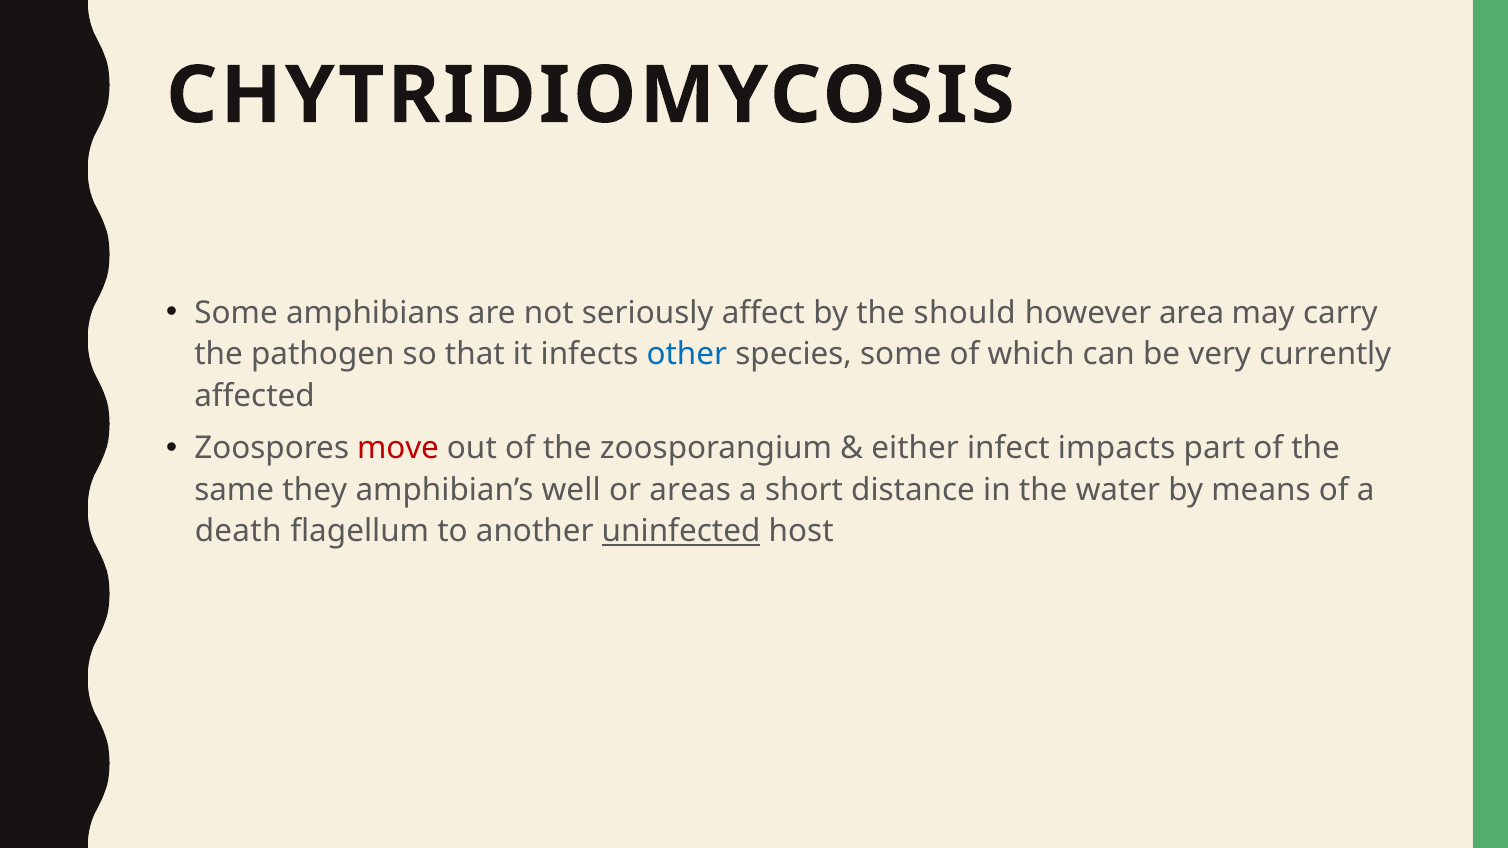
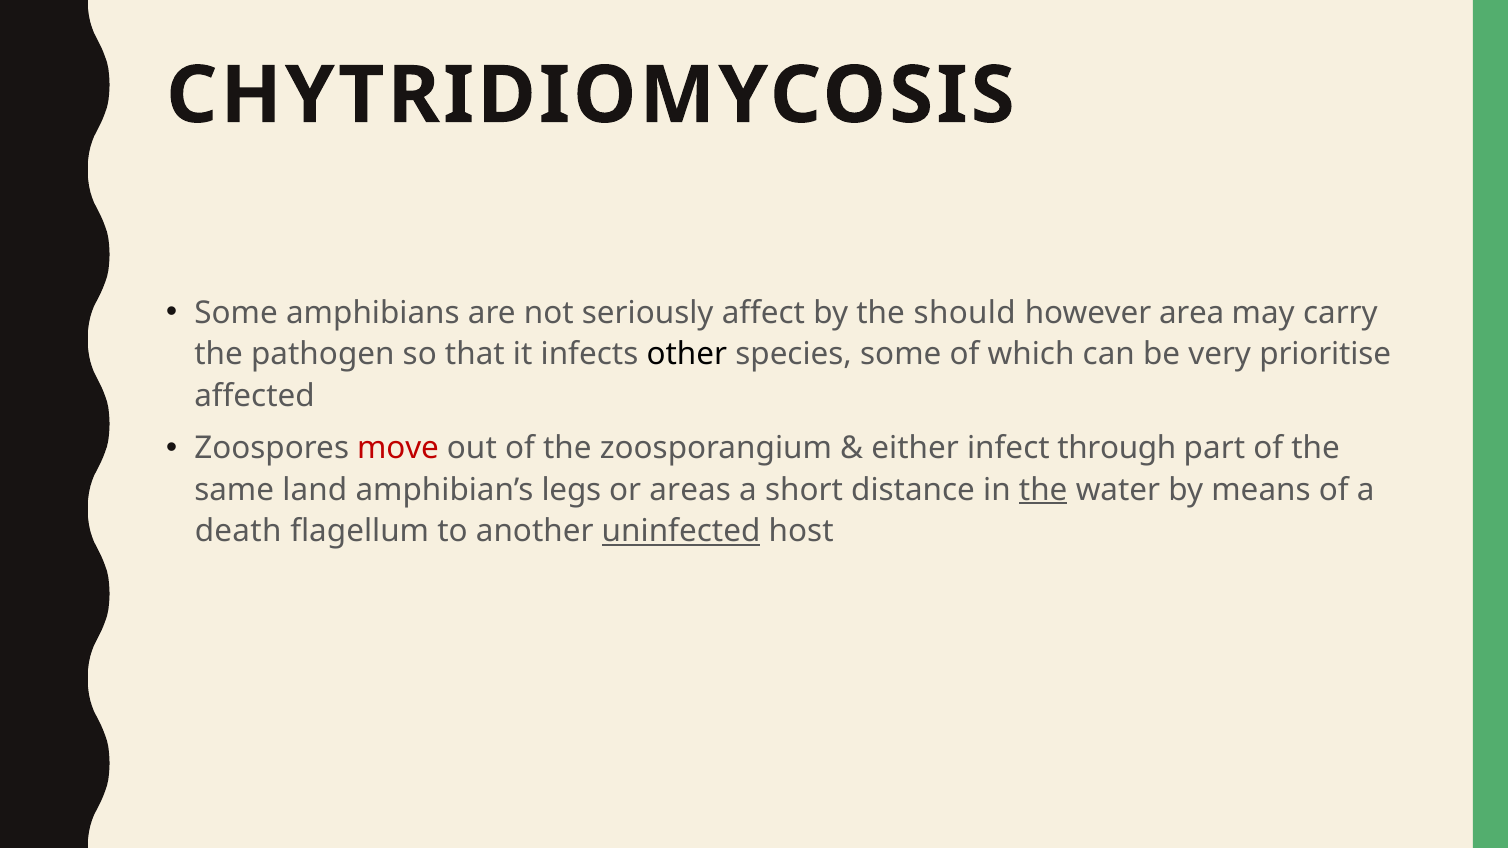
other colour: blue -> black (687, 355)
currently: currently -> prioritise (1325, 355)
impacts: impacts -> through (1117, 449)
they: they -> land (315, 490)
well: well -> legs (571, 490)
the underline: none -> present (1043, 490)
